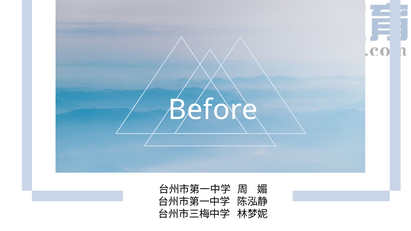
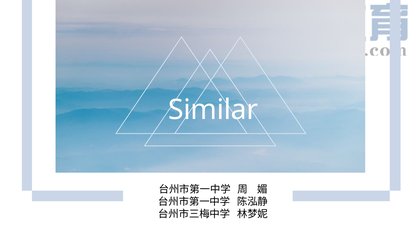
Before: Before -> Similar (213, 110)
